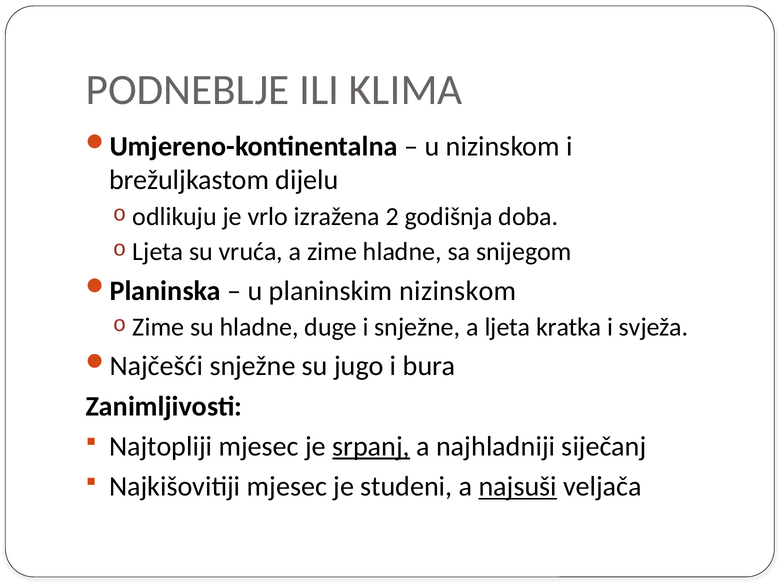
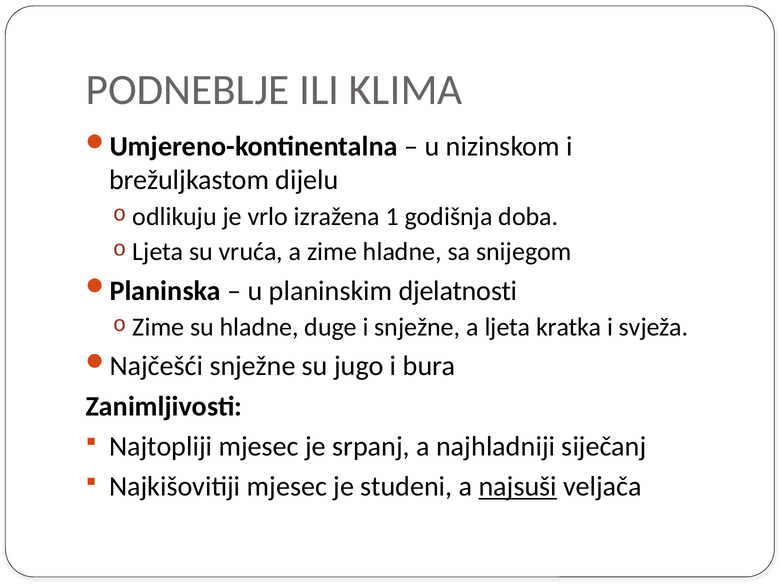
2: 2 -> 1 (392, 217)
planinskim nizinskom: nizinskom -> djelatnosti (458, 291)
srpanj underline: present -> none (371, 446)
